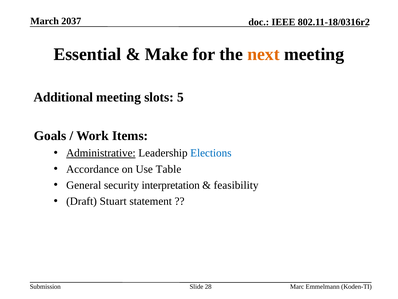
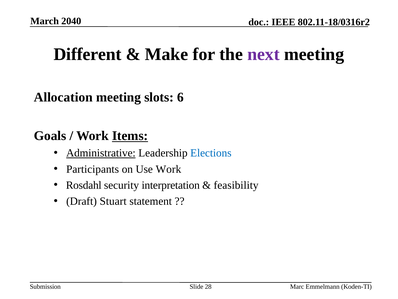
2037: 2037 -> 2040 (71, 21)
Essential: Essential -> Different (87, 54)
next colour: orange -> purple (264, 54)
Additional: Additional -> Allocation (63, 97)
5: 5 -> 6 (180, 97)
Items underline: none -> present (130, 136)
Accordance: Accordance -> Participants (93, 169)
Use Table: Table -> Work (168, 169)
General: General -> Rosdahl (84, 185)
